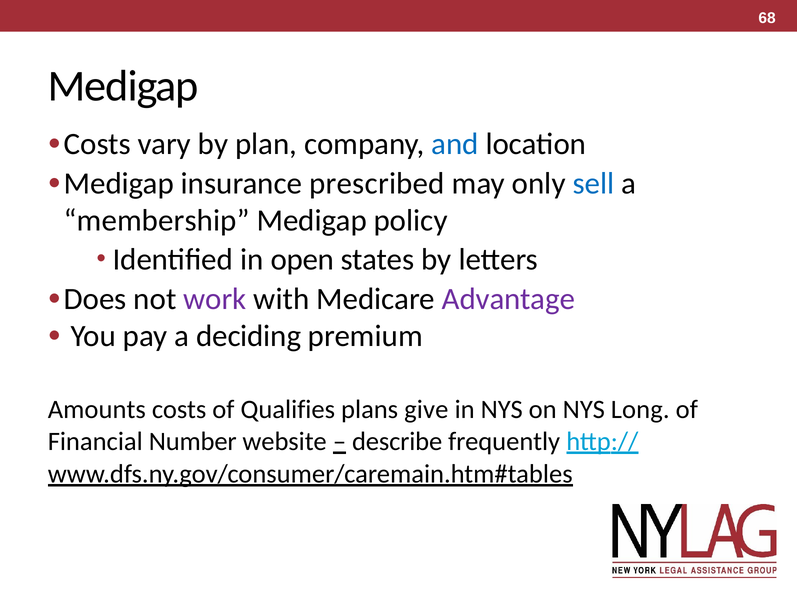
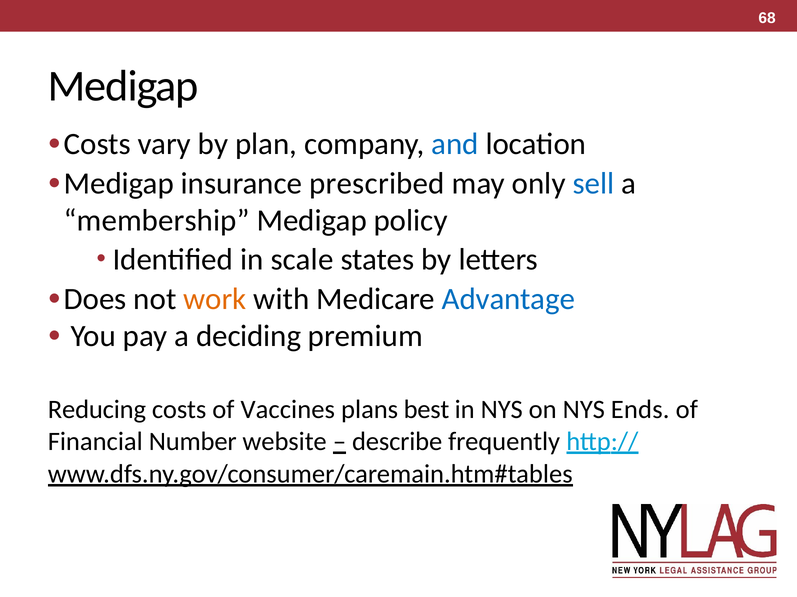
open: open -> scale (302, 260)
work colour: purple -> orange (215, 299)
Advantage colour: purple -> blue (508, 299)
Amounts: Amounts -> Reducing (97, 410)
Qualifies: Qualifies -> Vaccines (288, 410)
give: give -> best (426, 410)
Long: Long -> Ends (640, 410)
